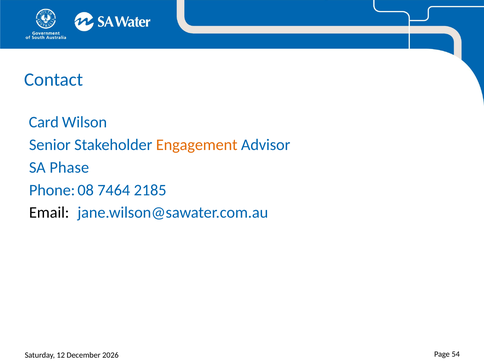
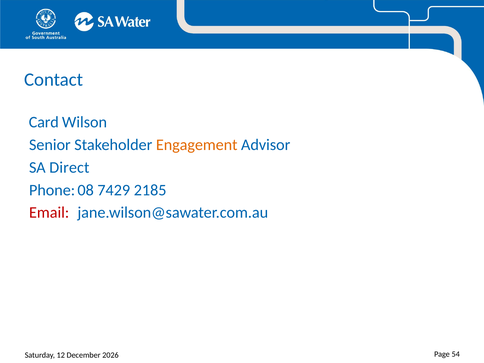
Phase: Phase -> Direct (69, 167)
7464: 7464 -> 7429 (114, 190)
Email colour: black -> red (49, 213)
